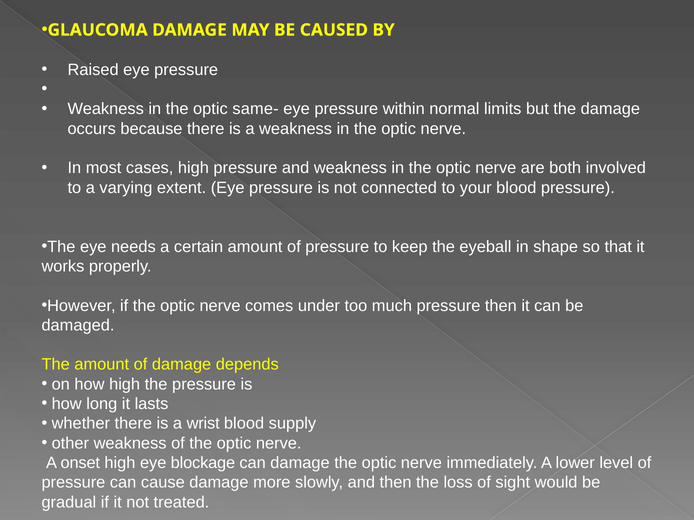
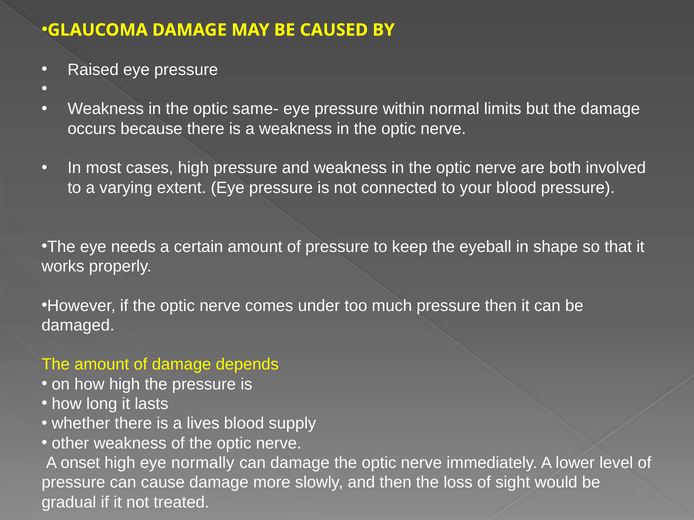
wrist: wrist -> lives (203, 424)
blockage: blockage -> normally (203, 463)
